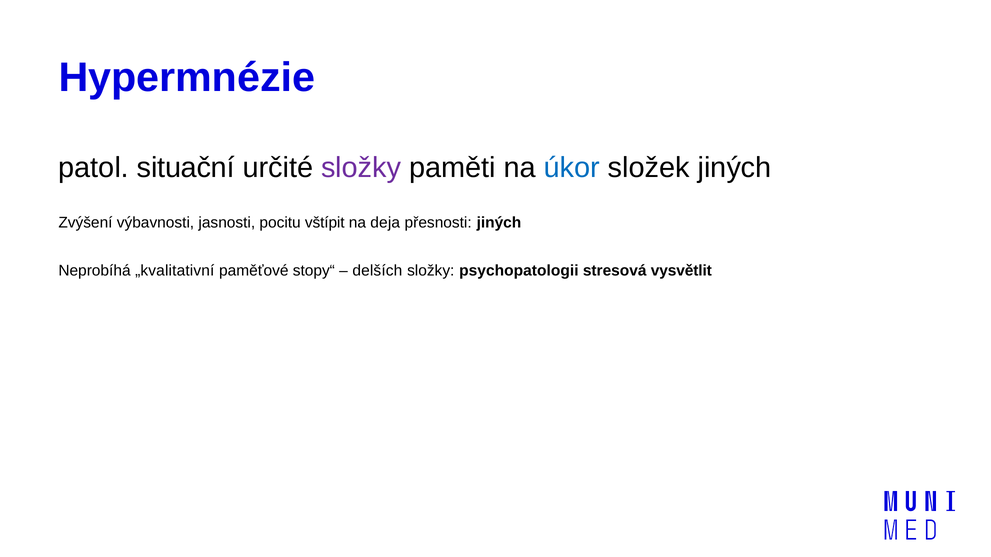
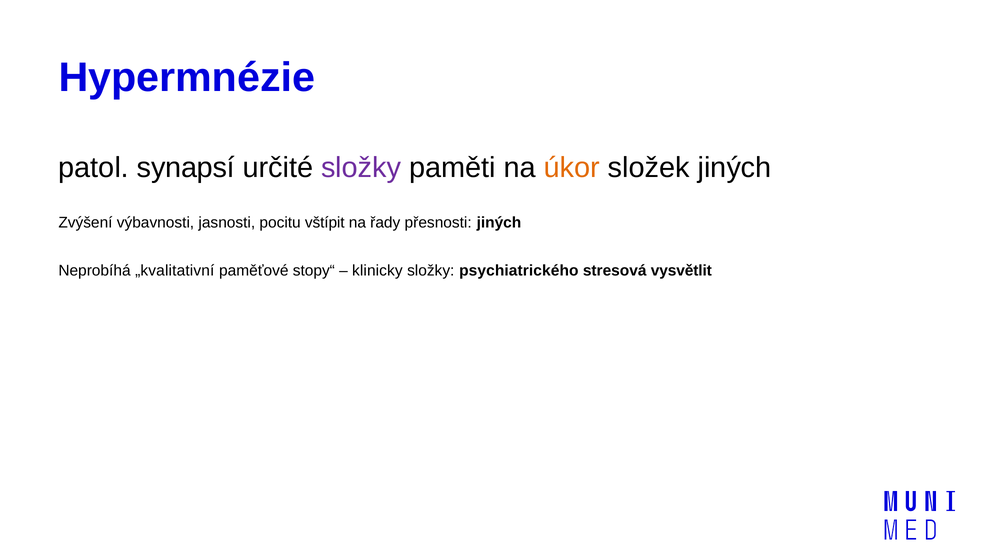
situační: situační -> synapsí (186, 168)
úkor colour: blue -> orange (572, 168)
deja: deja -> řady (385, 223)
delších: delších -> klinicky (377, 271)
psychopatologii: psychopatologii -> psychiatrického (519, 271)
